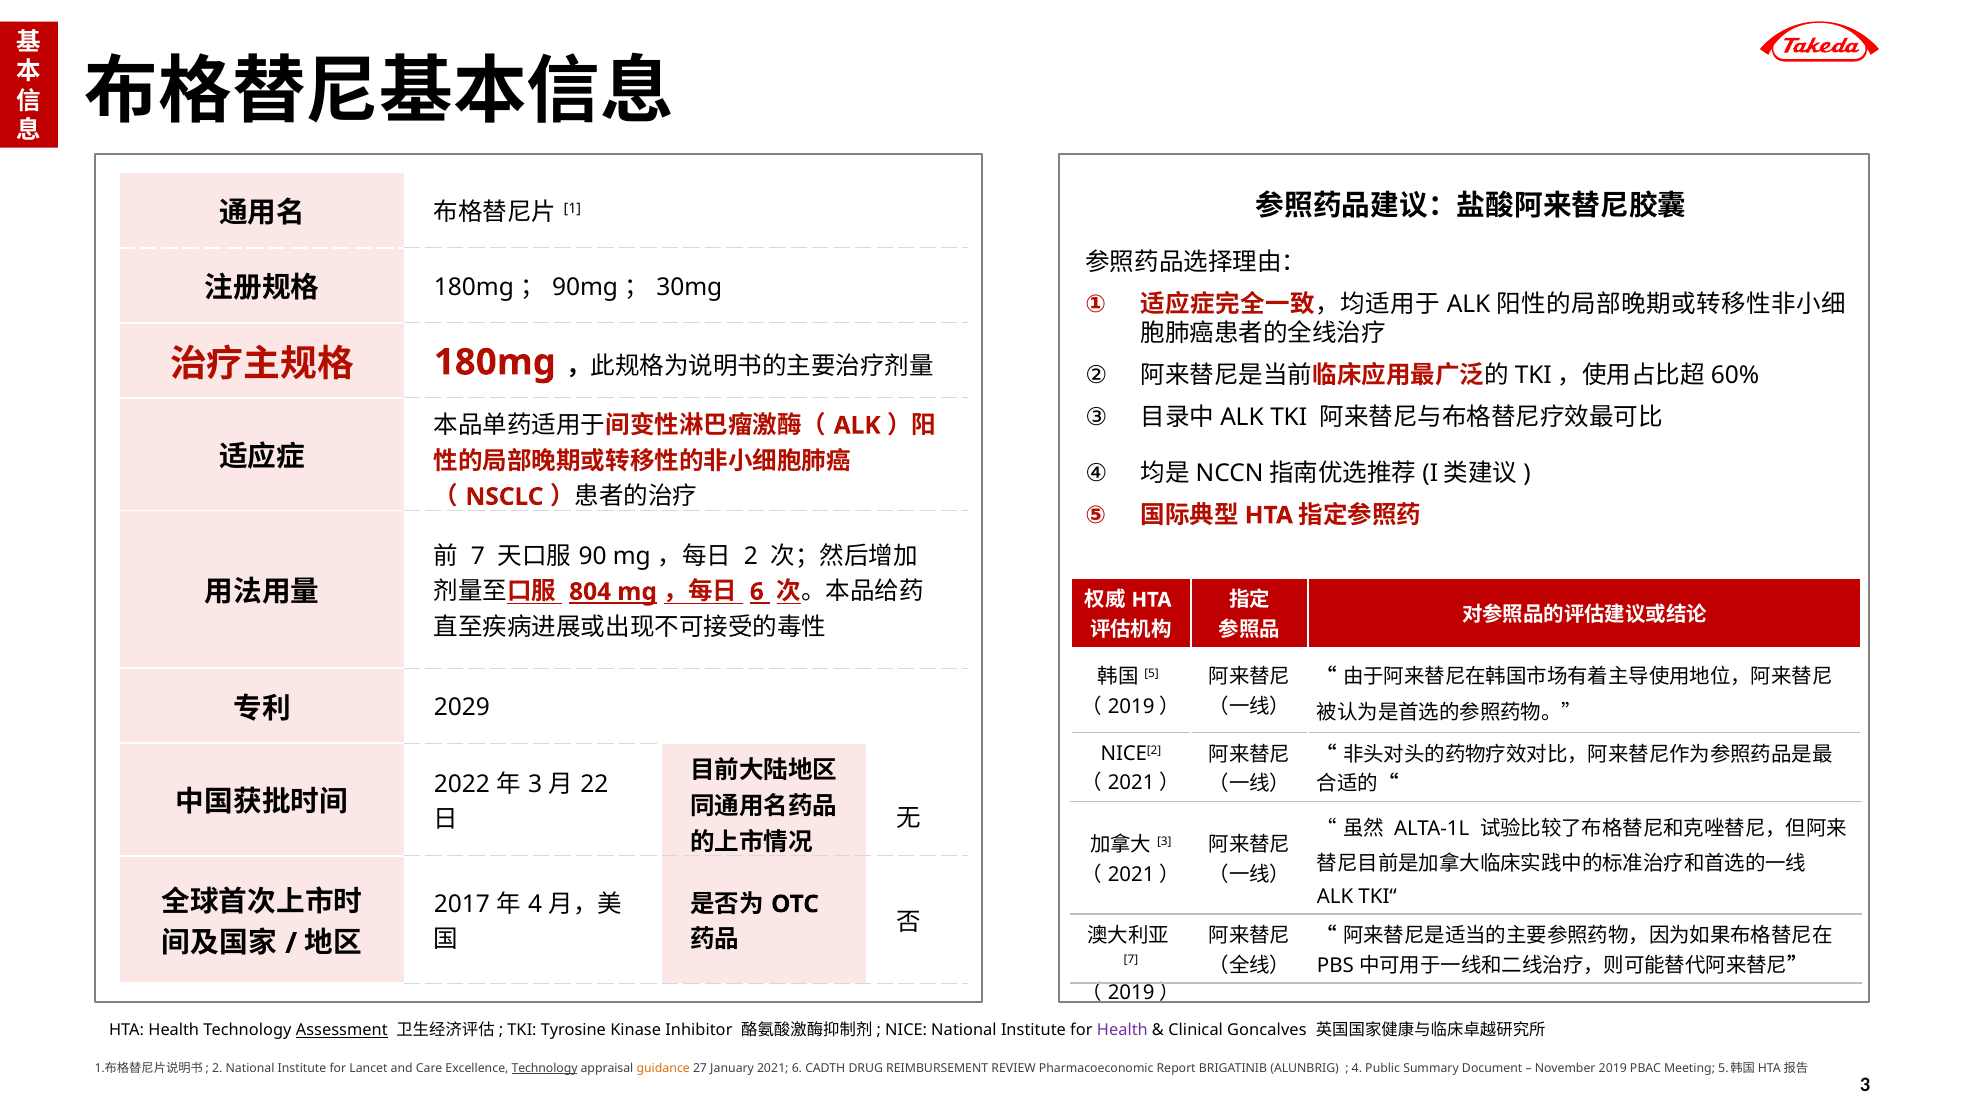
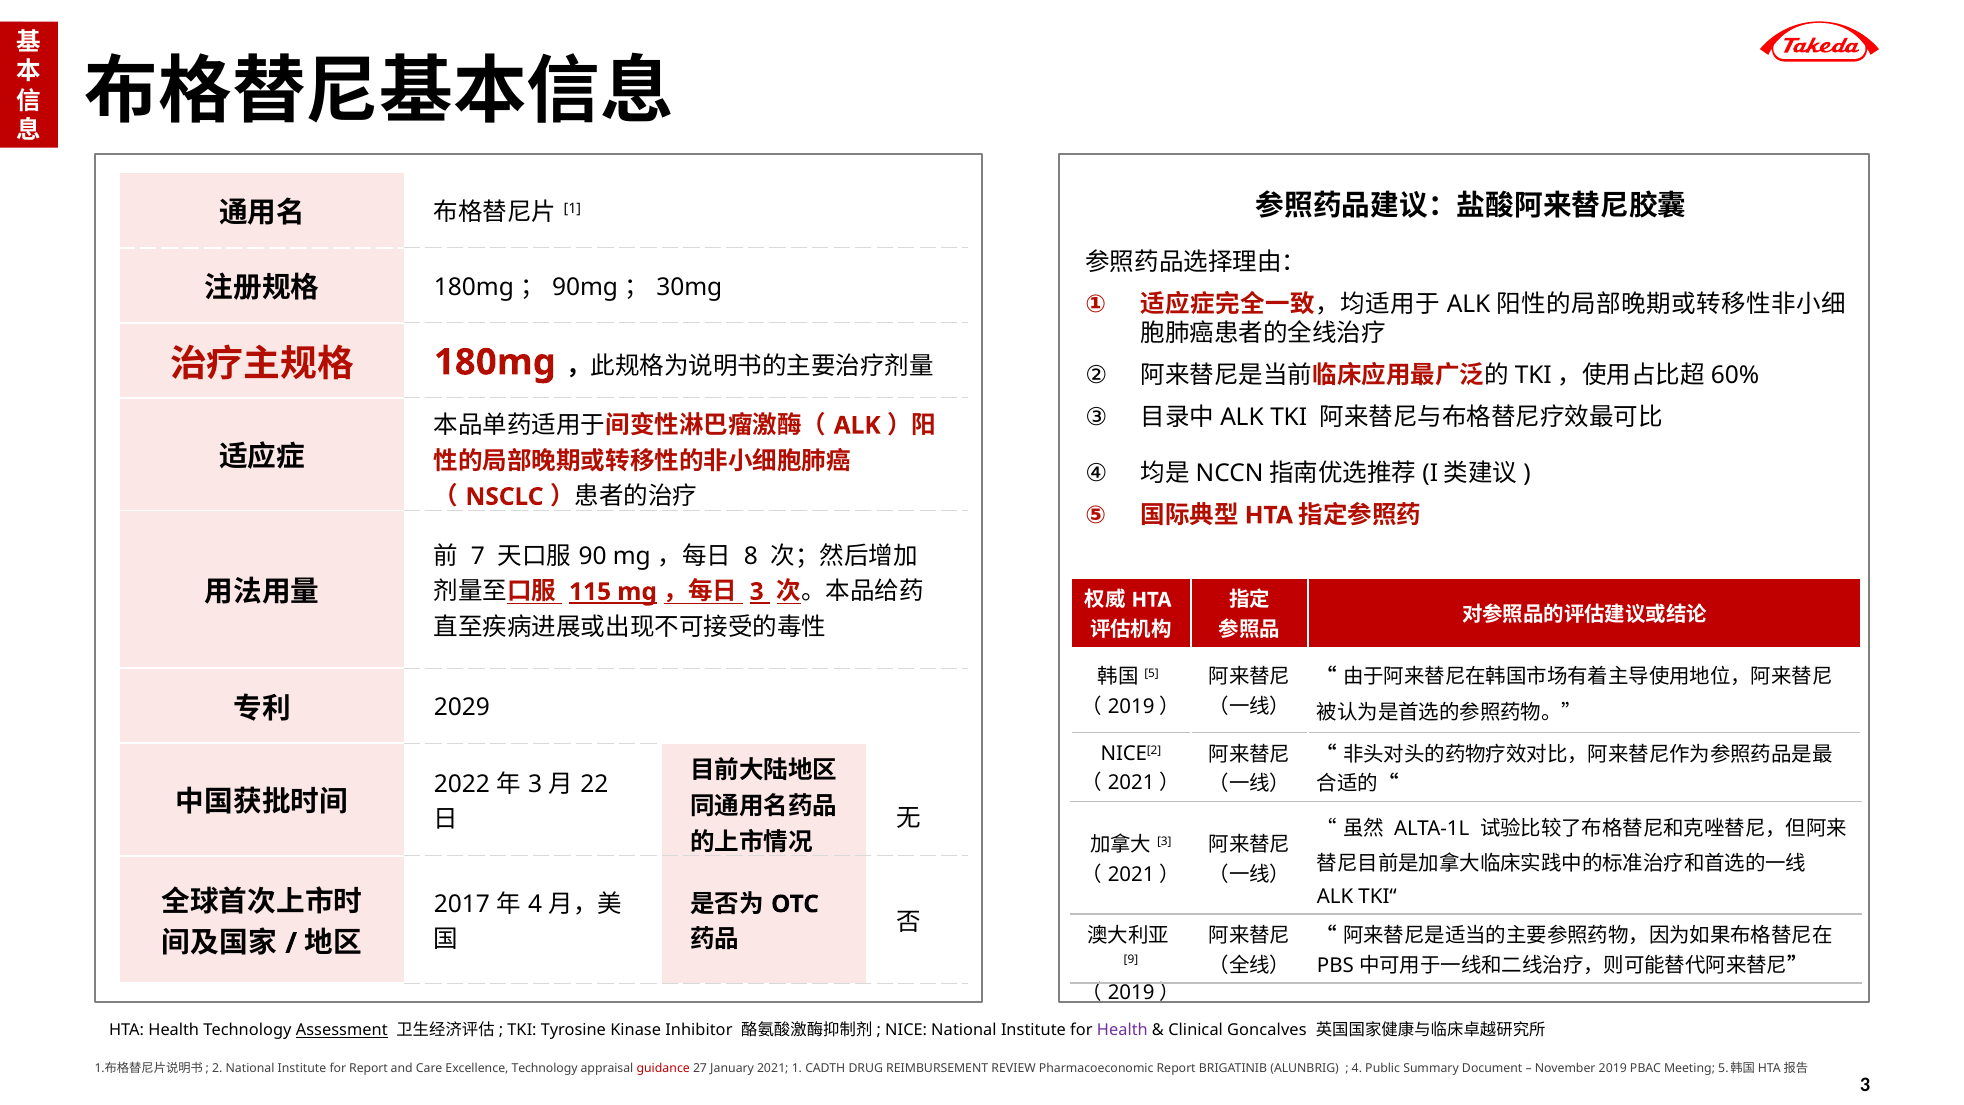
2: 2 -> 8 (751, 556)
804: 804 -> 115 (590, 592)
6: 6 -> 3 (757, 592)
7: 7 -> 9 (1131, 960)
for Lancet: Lancet -> Report (368, 1068)
Technology underline: present -> none (545, 1068)
guidance colour: orange -> red (663, 1068)
2021 6: 6 -> 1 (797, 1068)
